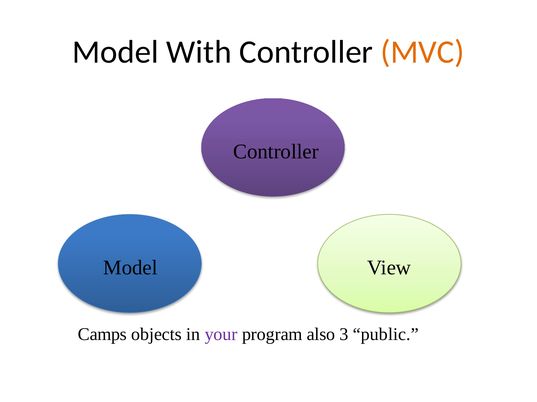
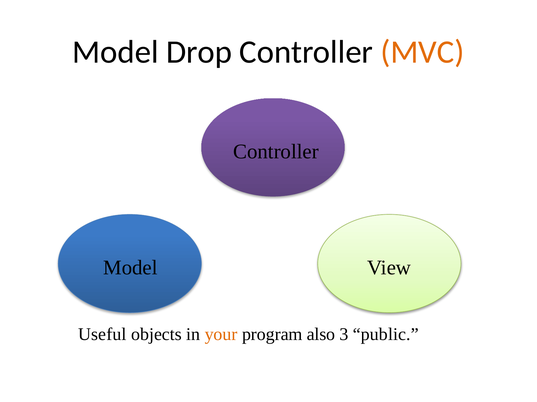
With: With -> Drop (199, 52)
Camps: Camps -> Useful (102, 335)
your colour: purple -> orange (221, 335)
